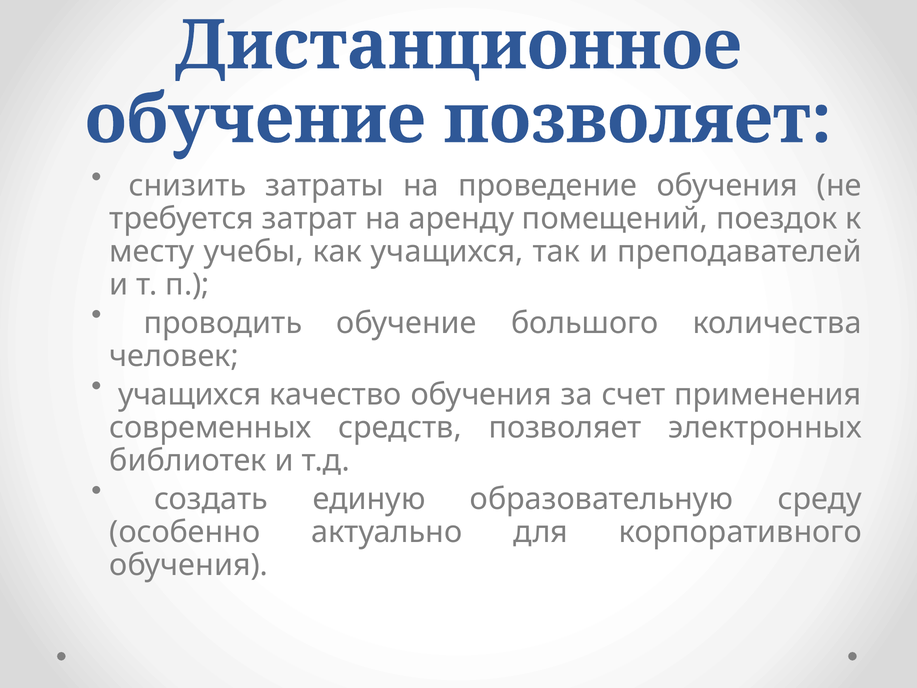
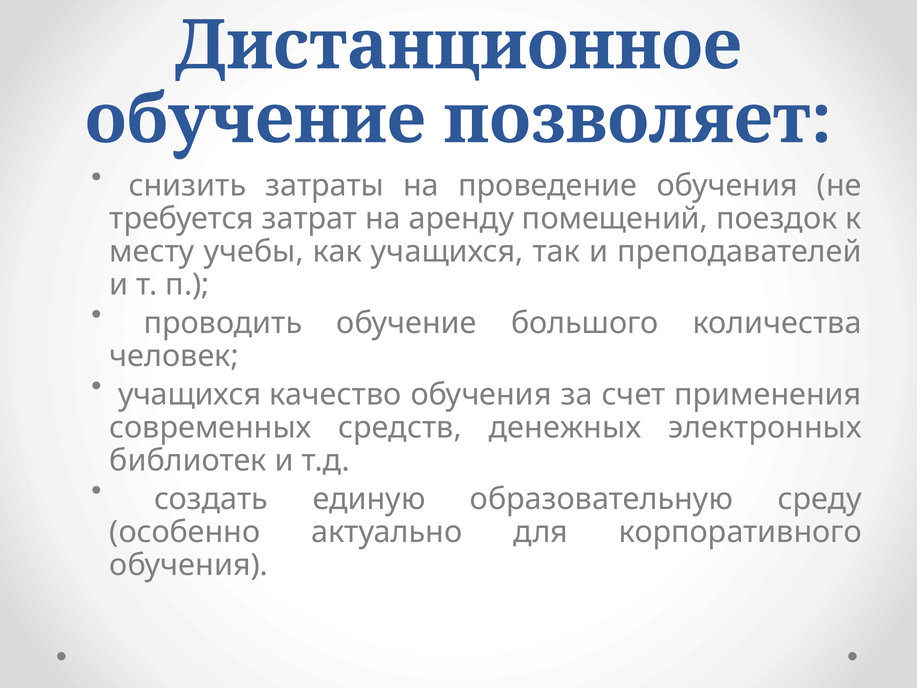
средств позволяет: позволяет -> денежных (565, 428)
